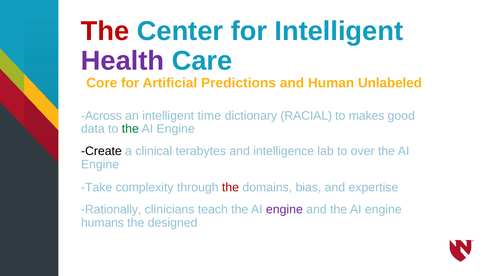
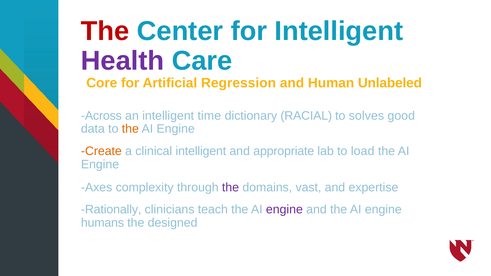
Predictions: Predictions -> Regression (239, 83)
makes: makes -> solves (366, 116)
the colour: green -> orange (130, 129)
Create colour: black -> orange (101, 151)
clinical terabytes: terabytes -> intelligent (201, 151)
intelligence: intelligence -> appropriate (284, 151)
over: over -> load (363, 151)
Take: Take -> Axes (97, 188)
the colour: red -> purple (231, 188)
bias: bias -> vast (308, 188)
